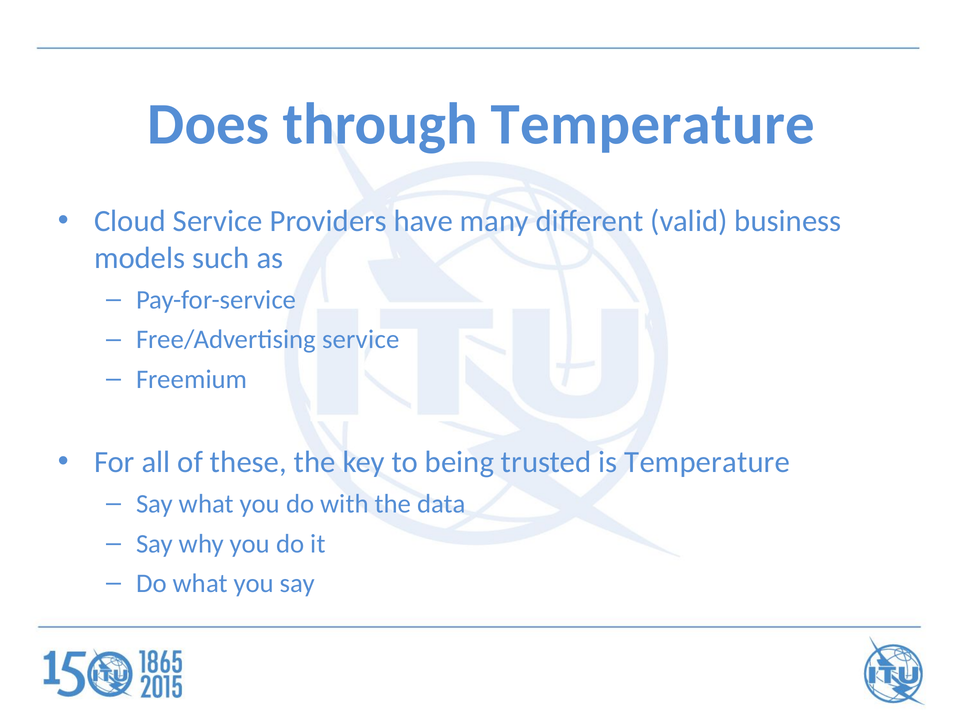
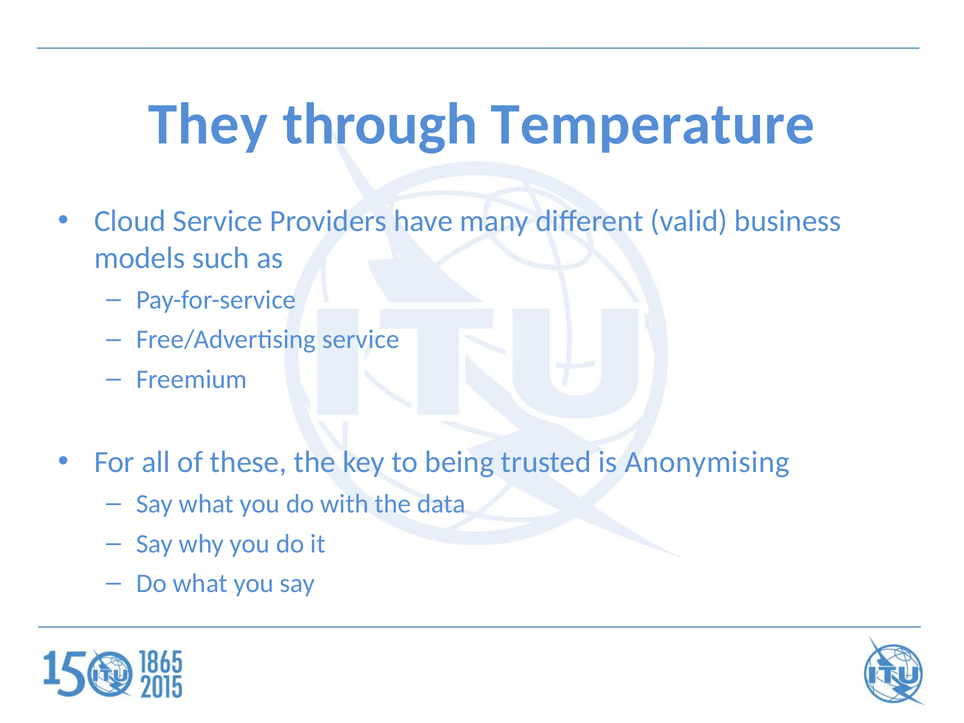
Does: Does -> They (208, 125)
is Temperature: Temperature -> Anonymising (707, 462)
